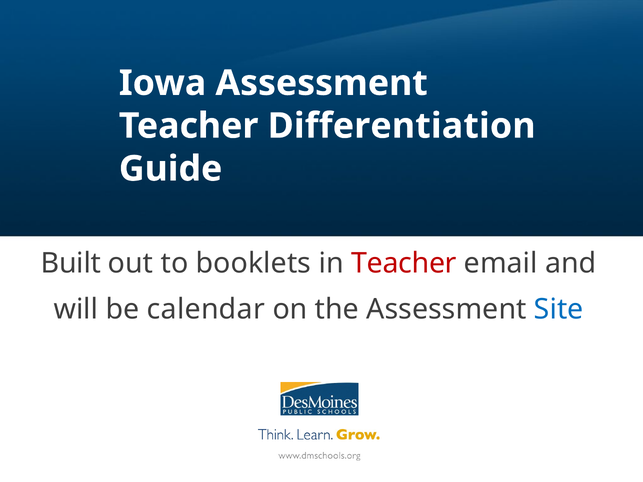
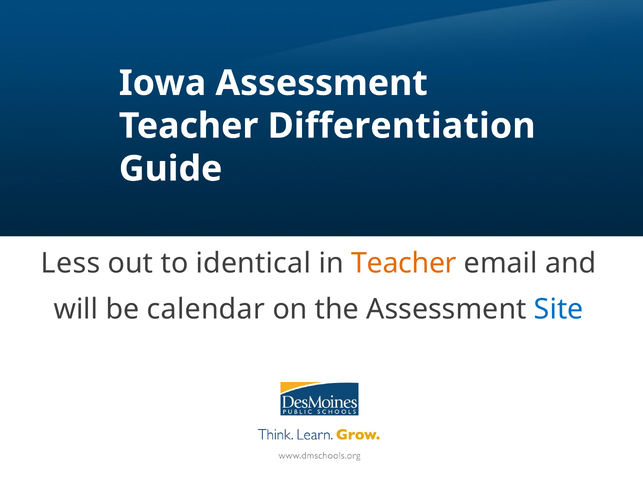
Built: Built -> Less (71, 264)
booklets: booklets -> identical (253, 264)
Teacher colour: red -> orange (404, 264)
